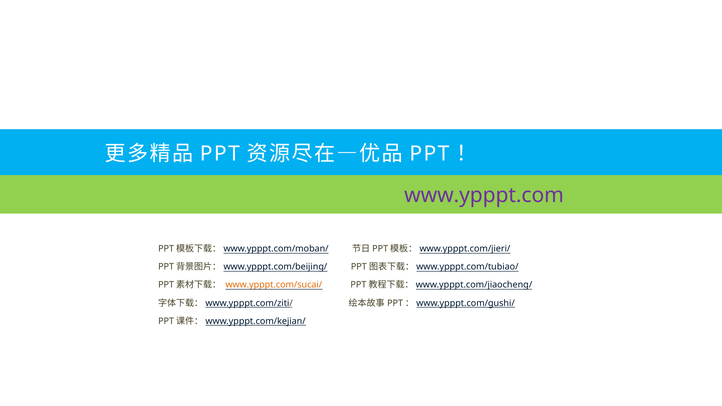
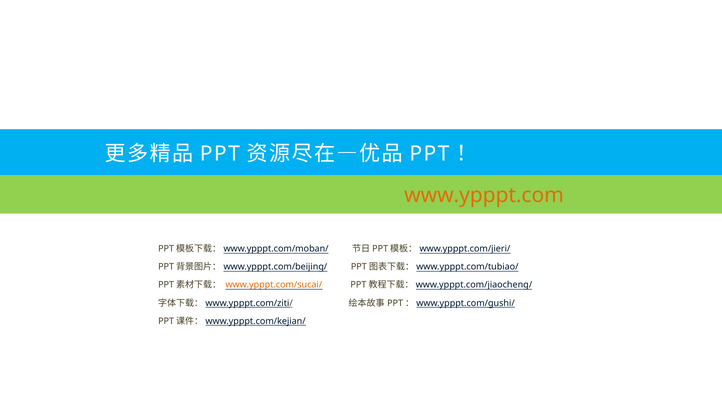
www.ypppt.com colour: purple -> orange (484, 196)
